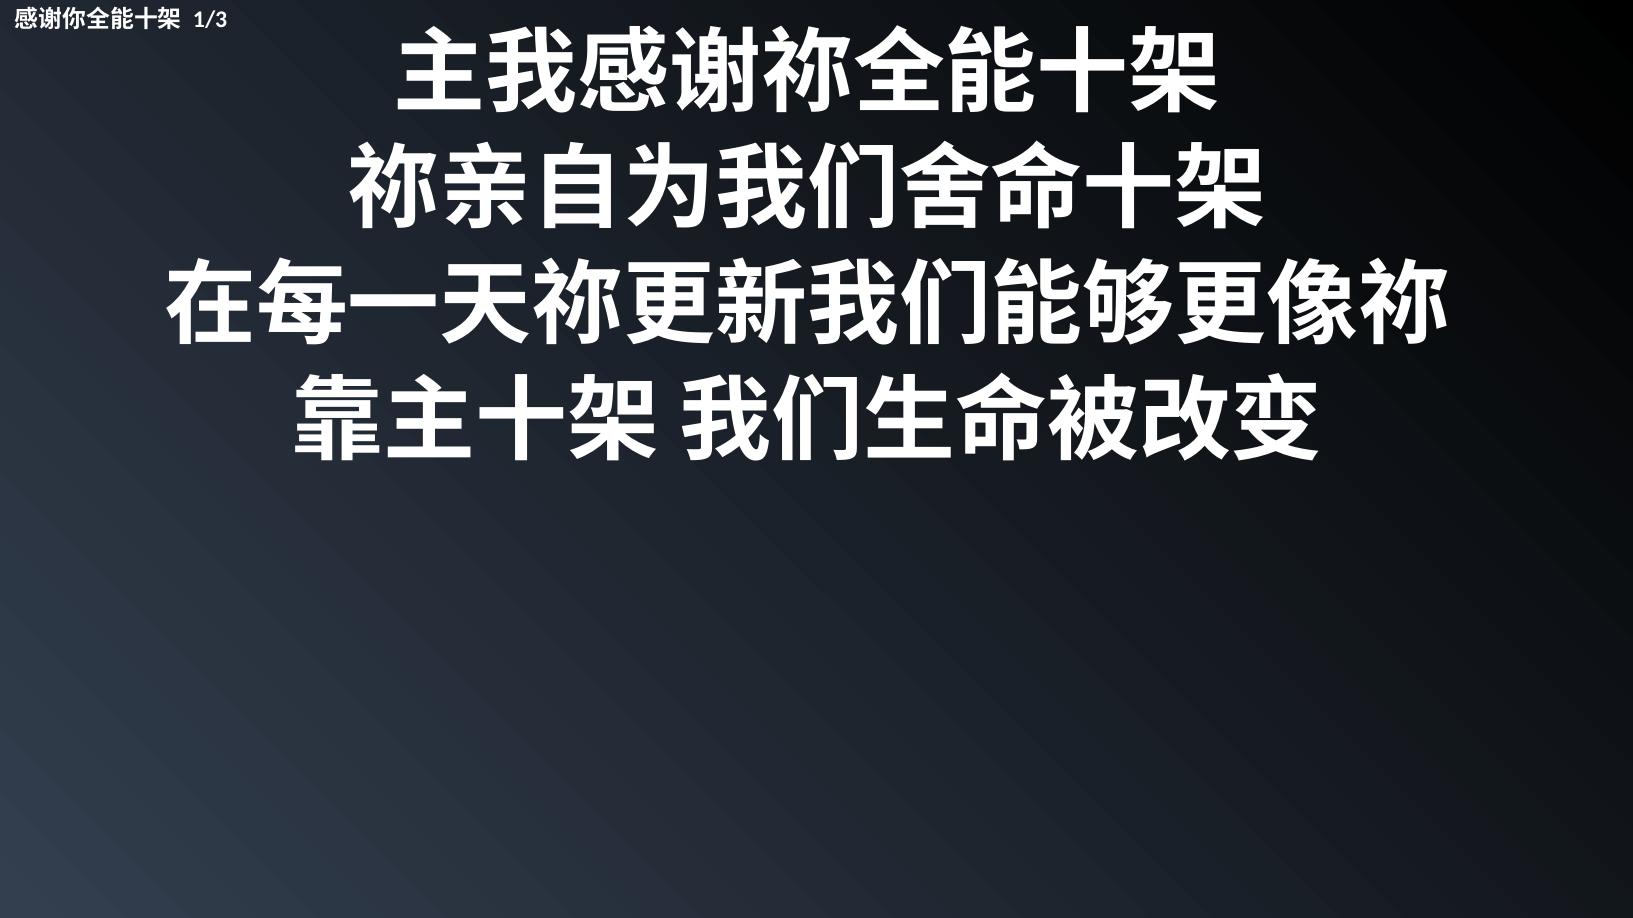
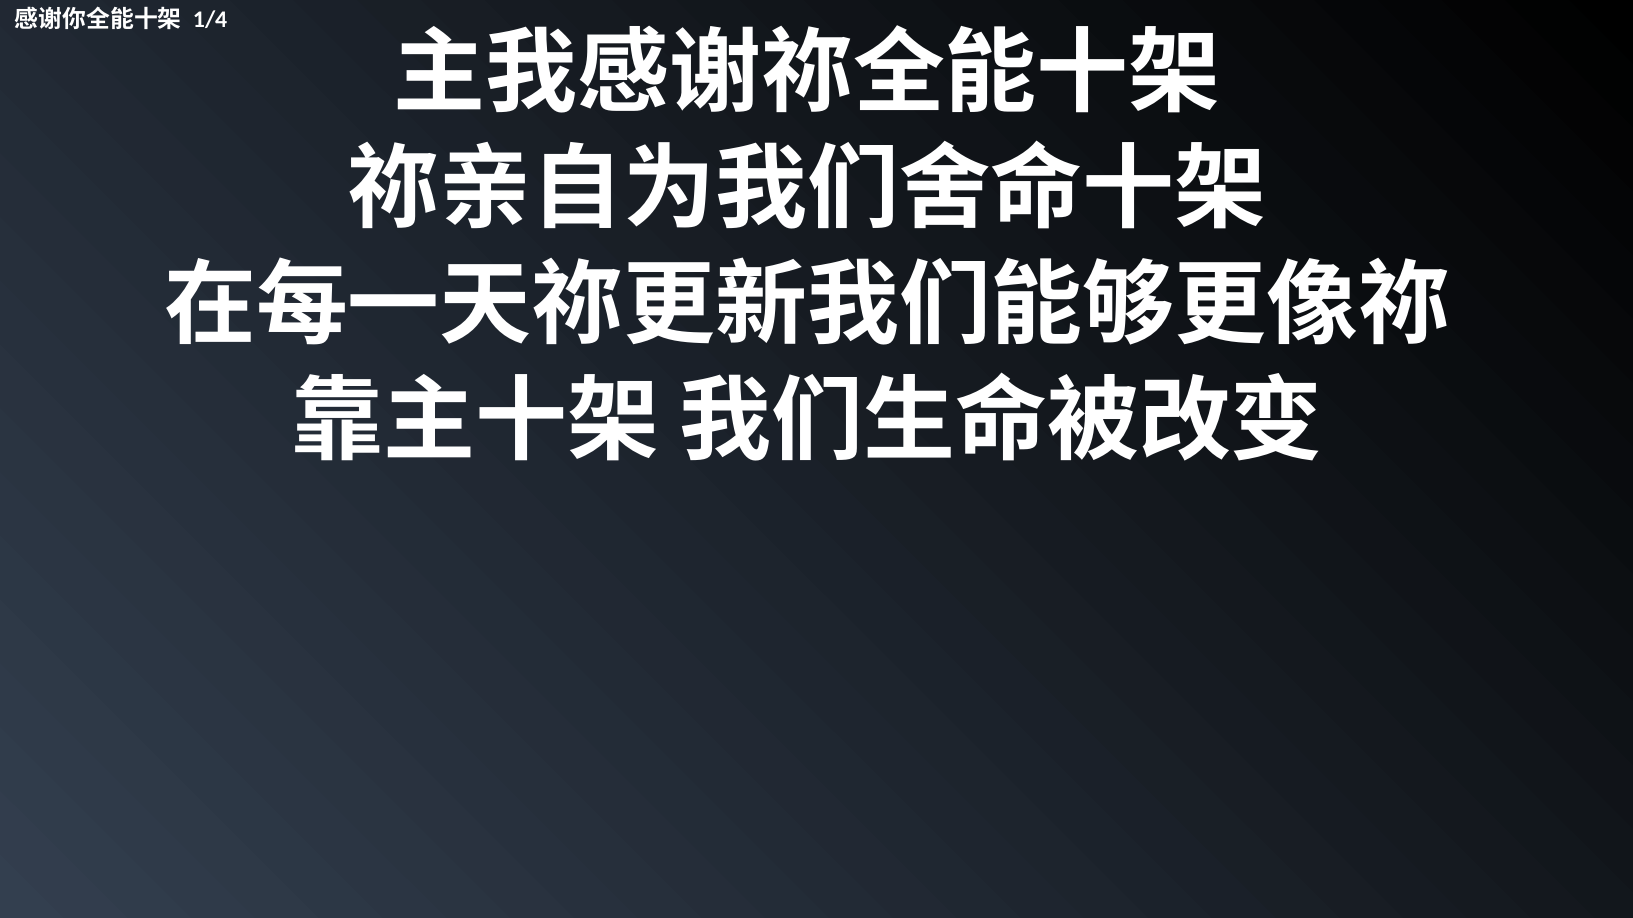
1/3: 1/3 -> 1/4 (210, 20)
